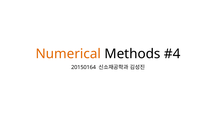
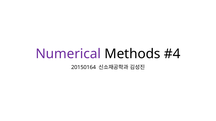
Numerical colour: orange -> purple (68, 54)
